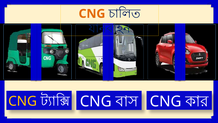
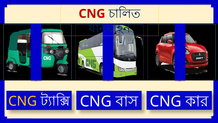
CNG colour: orange -> red (92, 14)
